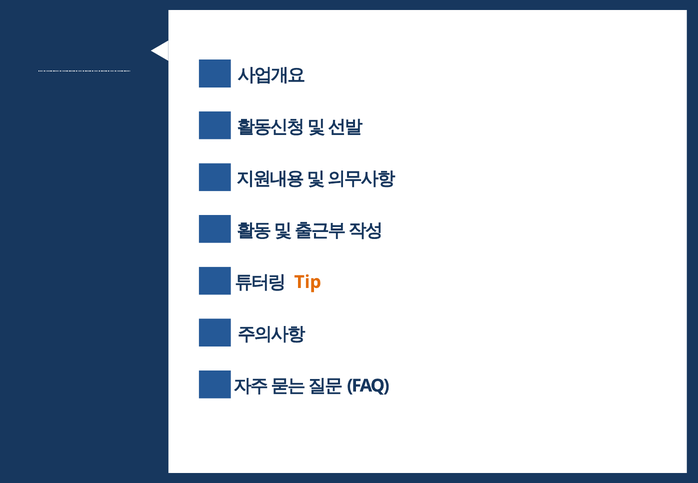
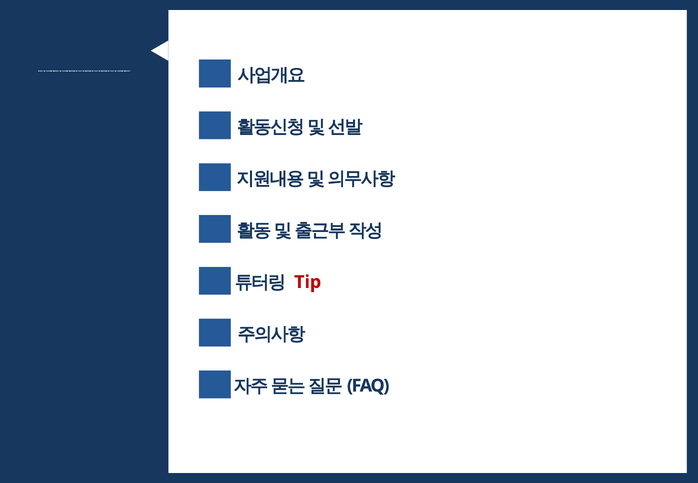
Tip colour: orange -> red (308, 282)
